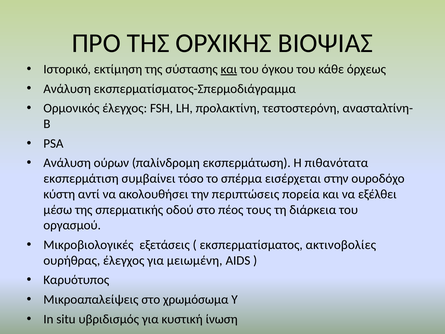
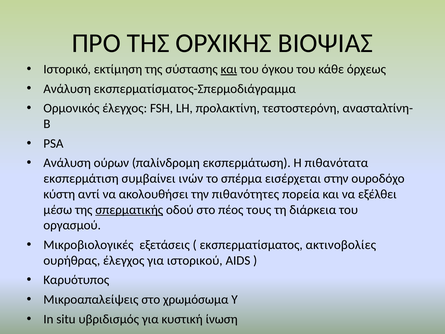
τόσο: τόσο -> ινών (191, 178)
περιπτώσεις: περιπτώσεις -> πιθανότητες (245, 194)
σπερματικής underline: none -> present (129, 210)
μειωμένη: μειωμένη -> ιστορικού (195, 260)
